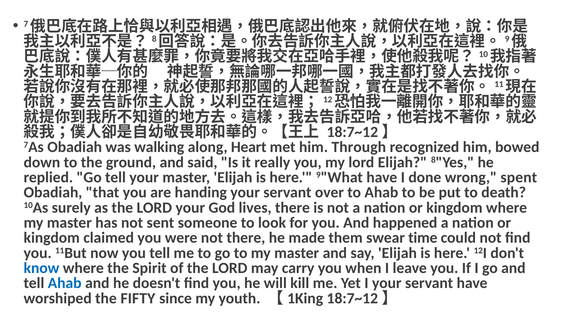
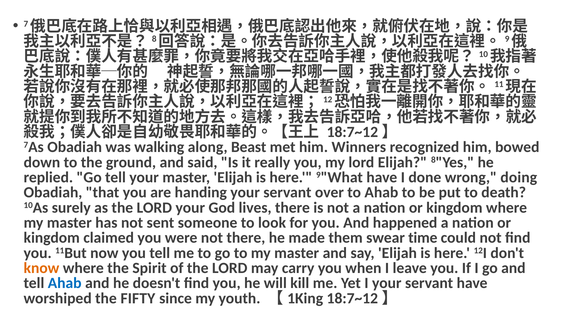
Heart: Heart -> Beast (249, 147)
Through: Through -> Winners (359, 147)
spent: spent -> doing (519, 177)
know colour: blue -> orange (41, 268)
